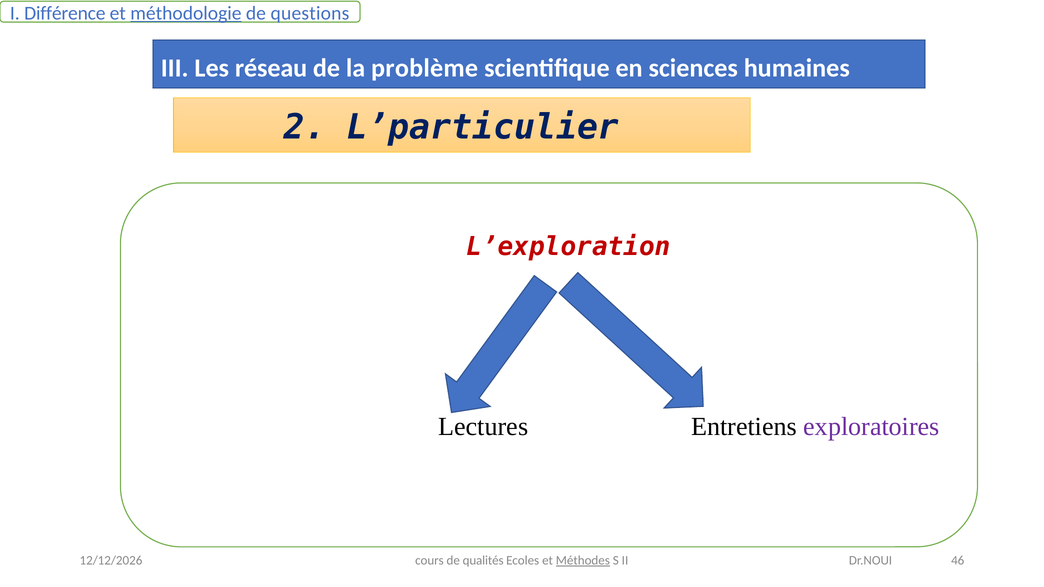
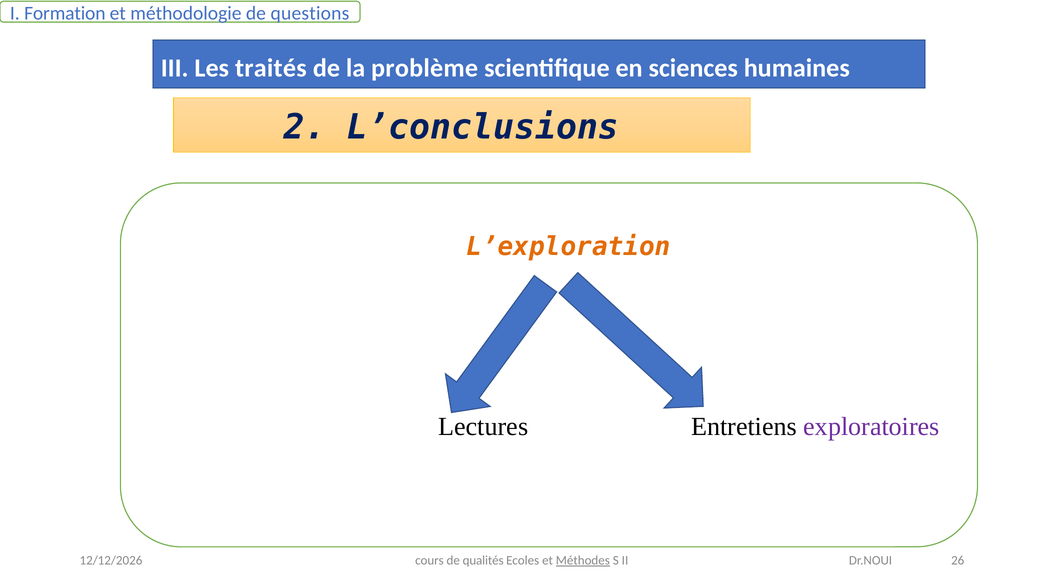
Différence: Différence -> Formation (65, 13)
méthodologie underline: present -> none (186, 13)
réseau: réseau -> traités (271, 68)
L’particulier: L’particulier -> L’conclusions (483, 127)
L’exploration colour: red -> orange (568, 247)
46: 46 -> 26 (958, 561)
